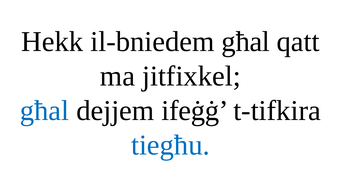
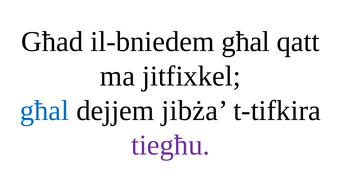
Hekk: Hekk -> Għad (52, 42)
ifeġġ: ifeġġ -> jibża (195, 110)
tiegħu colour: blue -> purple (170, 145)
